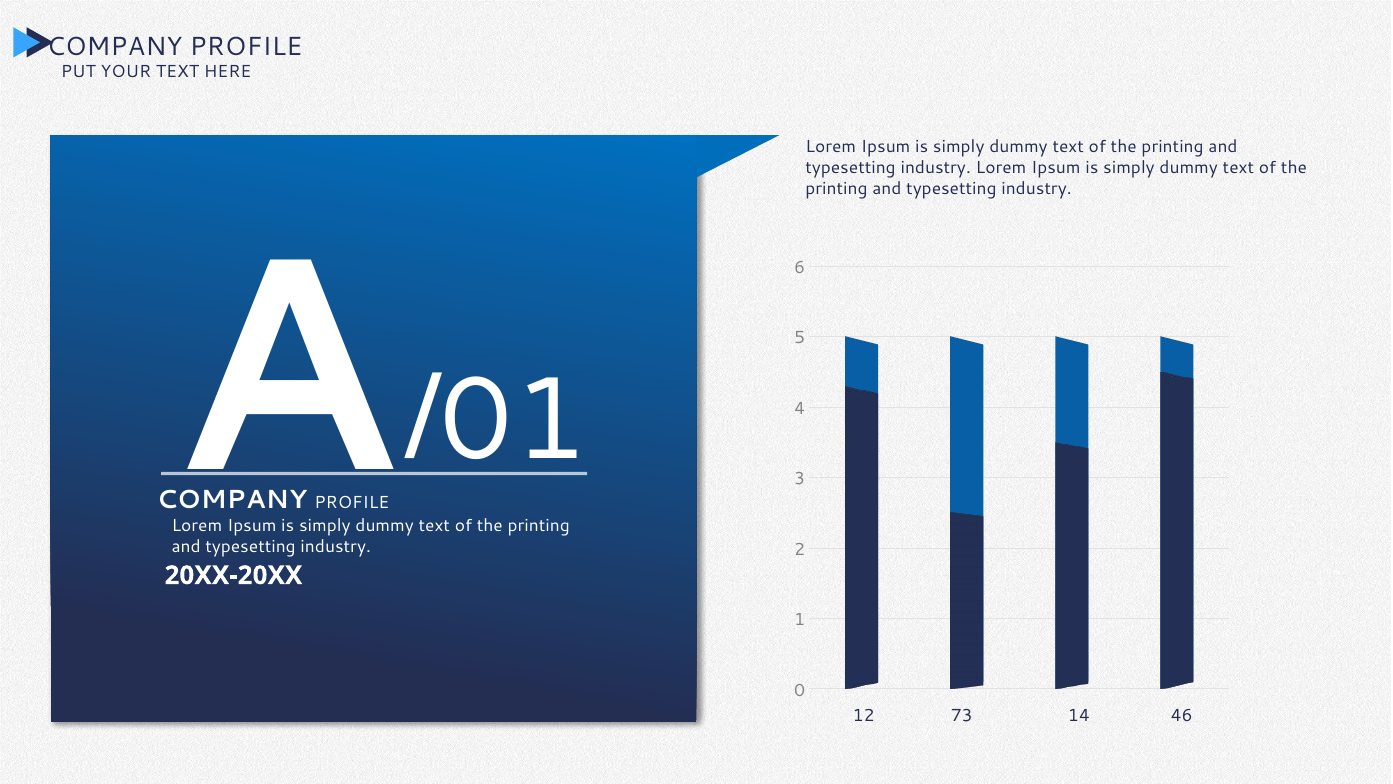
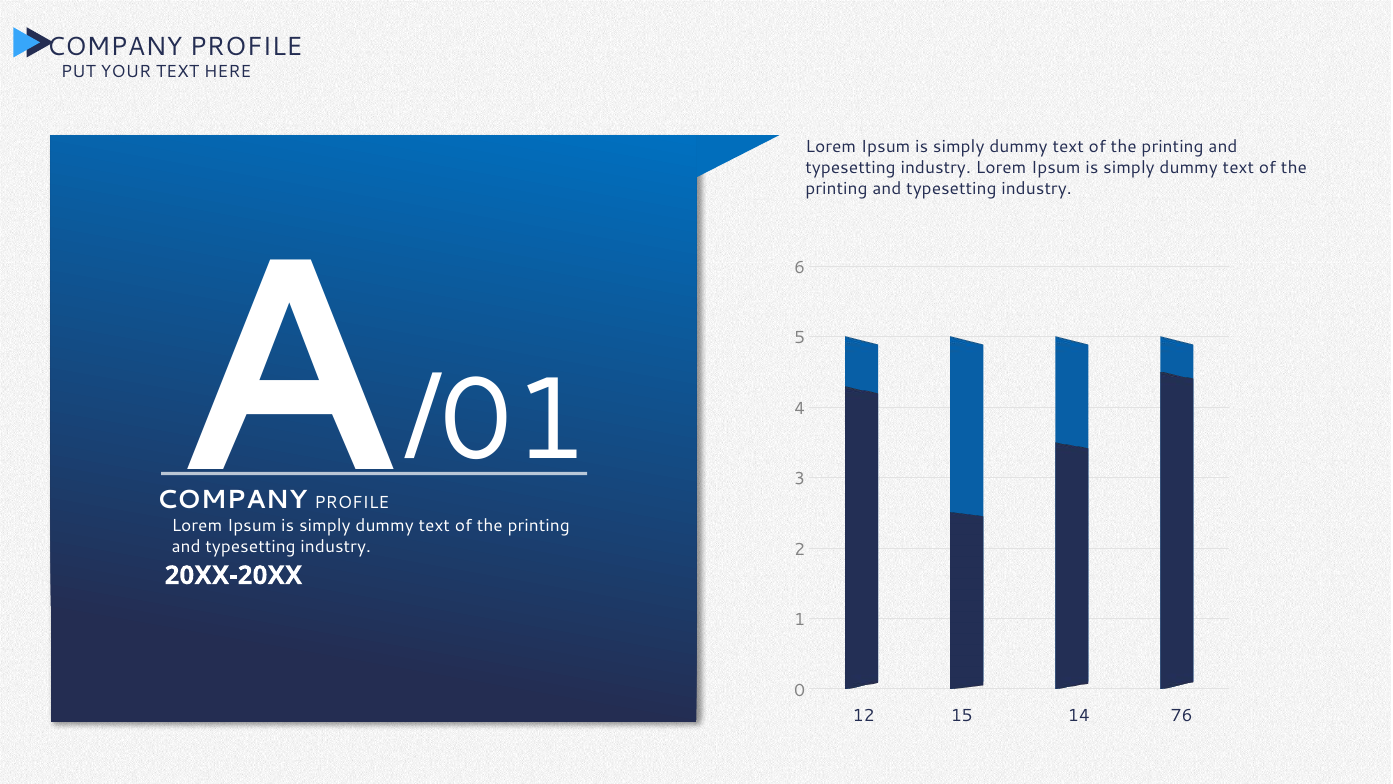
73: 73 -> 15 (962, 715)
46: 46 -> 76 (1182, 715)
